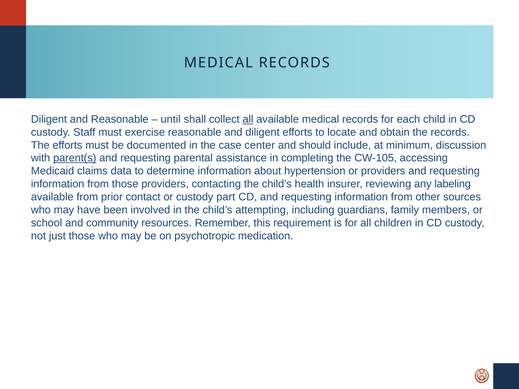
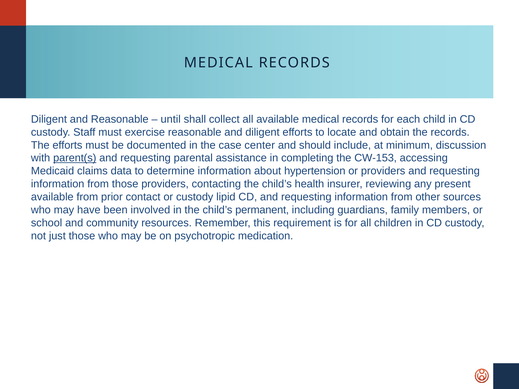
all underline: present -> none (248, 119)
CW-105: CW-105 -> CW-153 (376, 158)
labeling: labeling -> present (453, 184)
part: part -> lipid (226, 197)
attempting: attempting -> permanent (262, 210)
